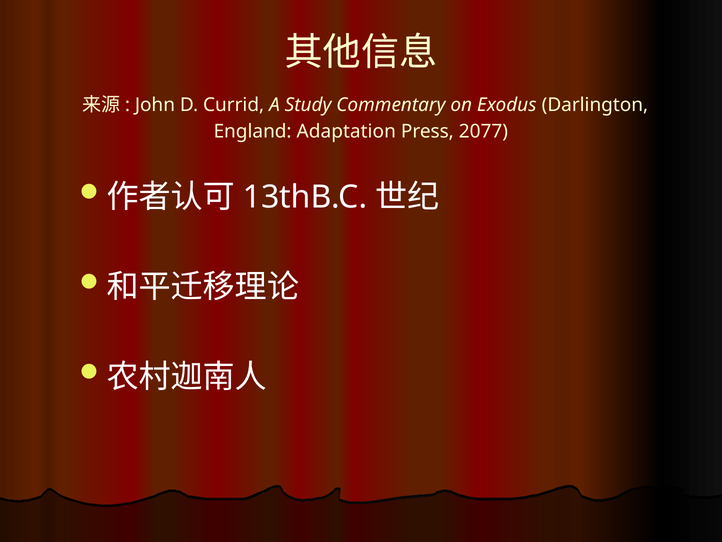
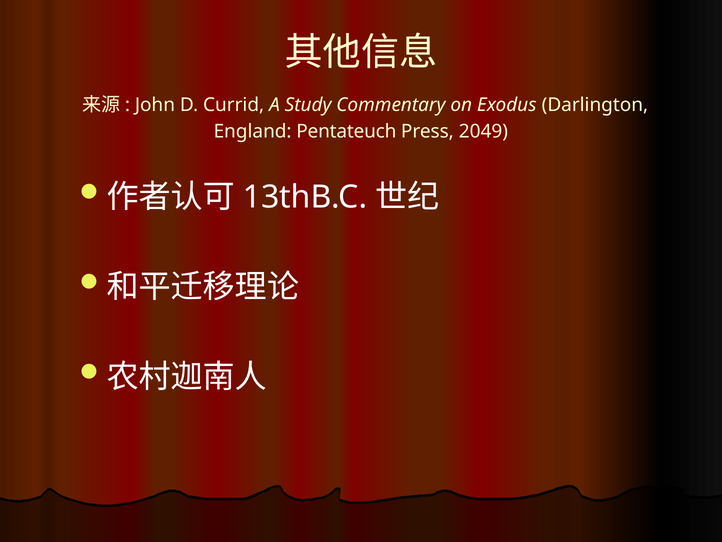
Adaptation: Adaptation -> Pentateuch (346, 131)
2077: 2077 -> 2049 (483, 131)
